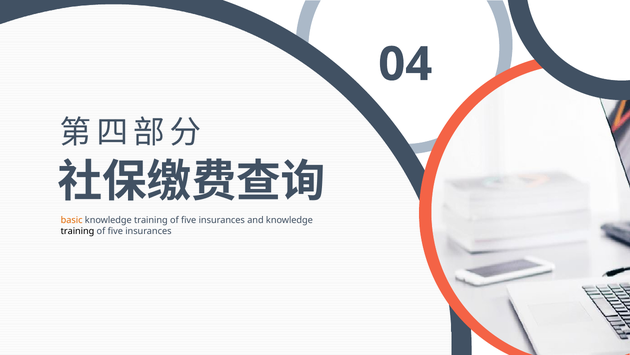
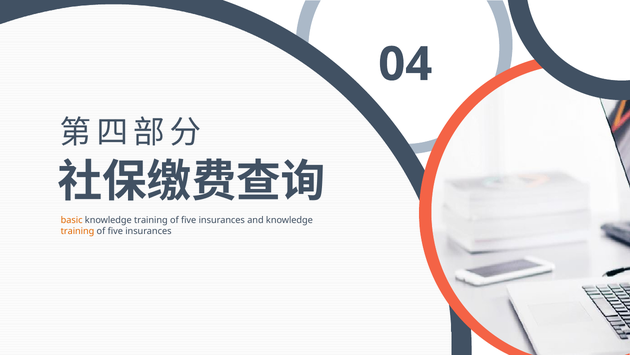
training colour: black -> orange (78, 231)
